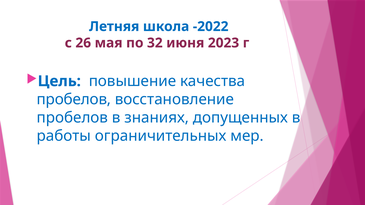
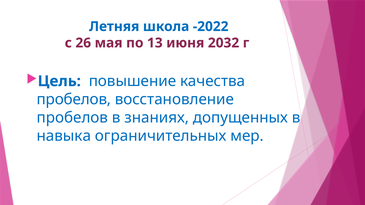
32: 32 -> 13 (155, 43)
2023: 2023 -> 2032 (224, 43)
работы: работы -> навыка (64, 136)
